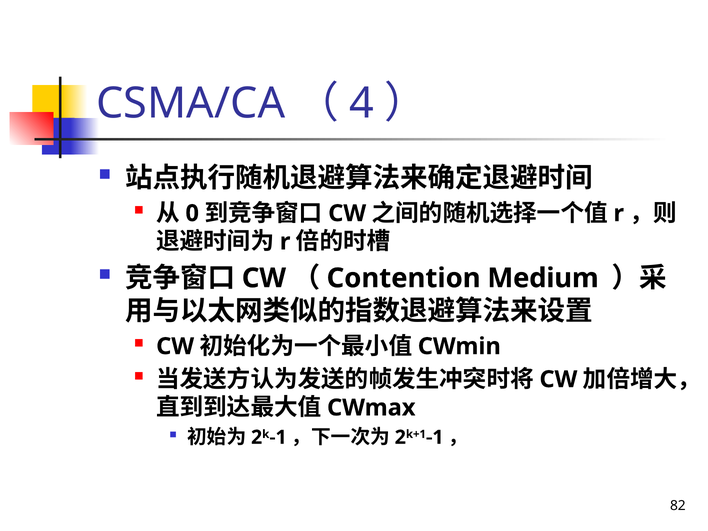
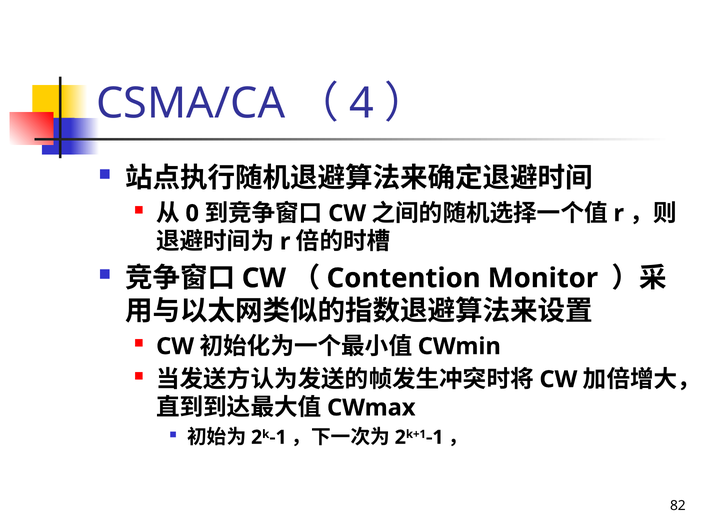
Medium: Medium -> Monitor (543, 278)
